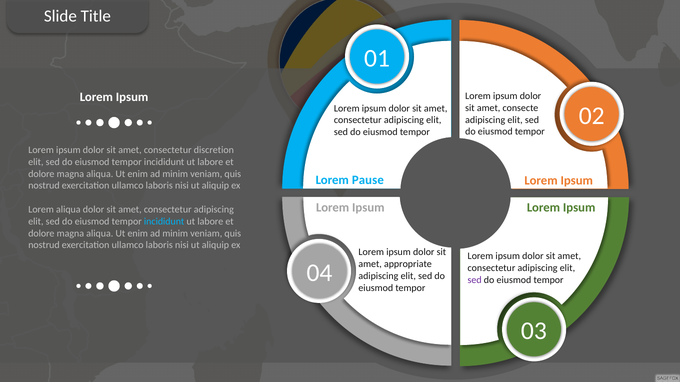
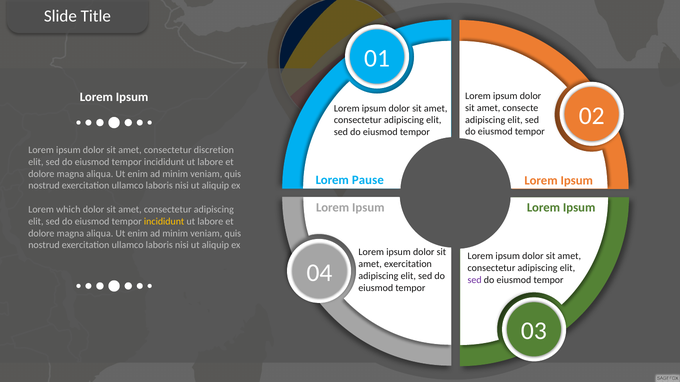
Lorem aliqua: aliqua -> which (68, 210)
incididunt colour: light blue -> yellow (164, 222)
amet appropriate: appropriate -> exercitation (408, 264)
